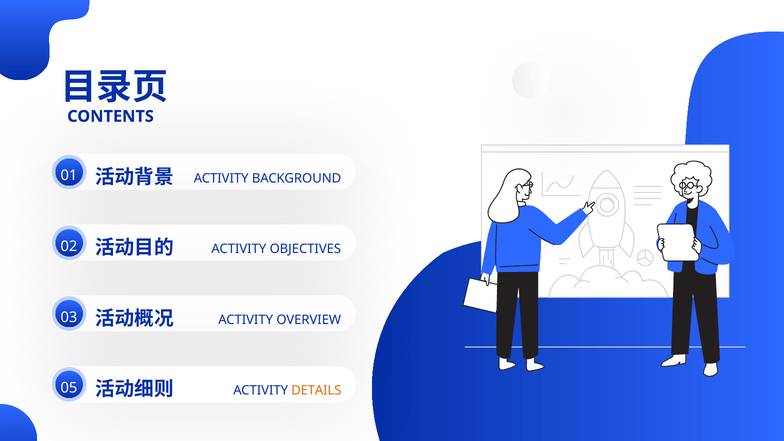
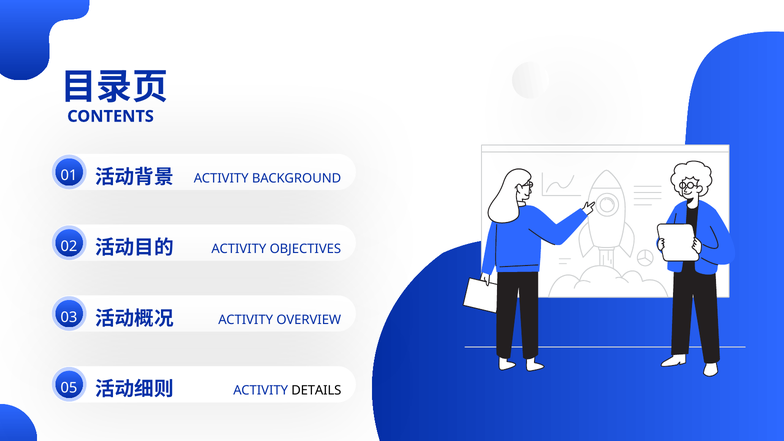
DETAILS colour: orange -> black (316, 391)
